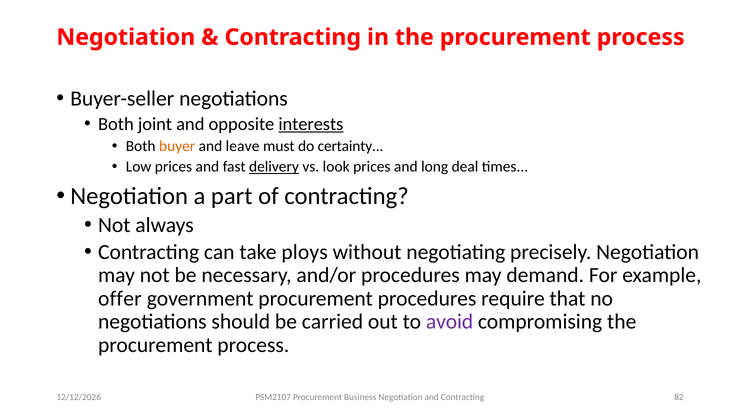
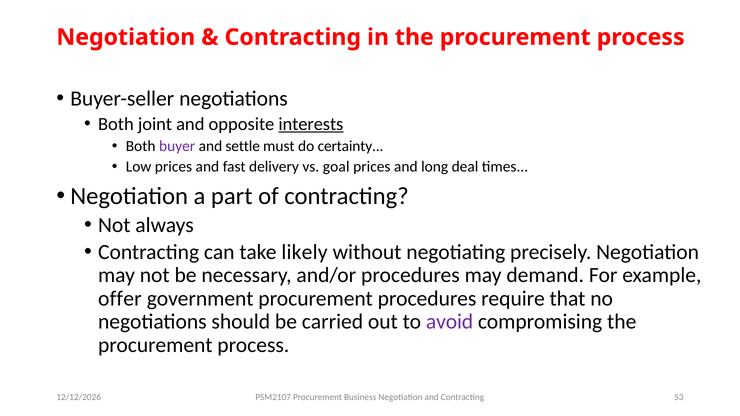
buyer colour: orange -> purple (177, 146)
leave: leave -> settle (243, 146)
delivery underline: present -> none (274, 167)
look: look -> goal (336, 167)
ploys: ploys -> likely (304, 252)
82: 82 -> 53 (679, 397)
